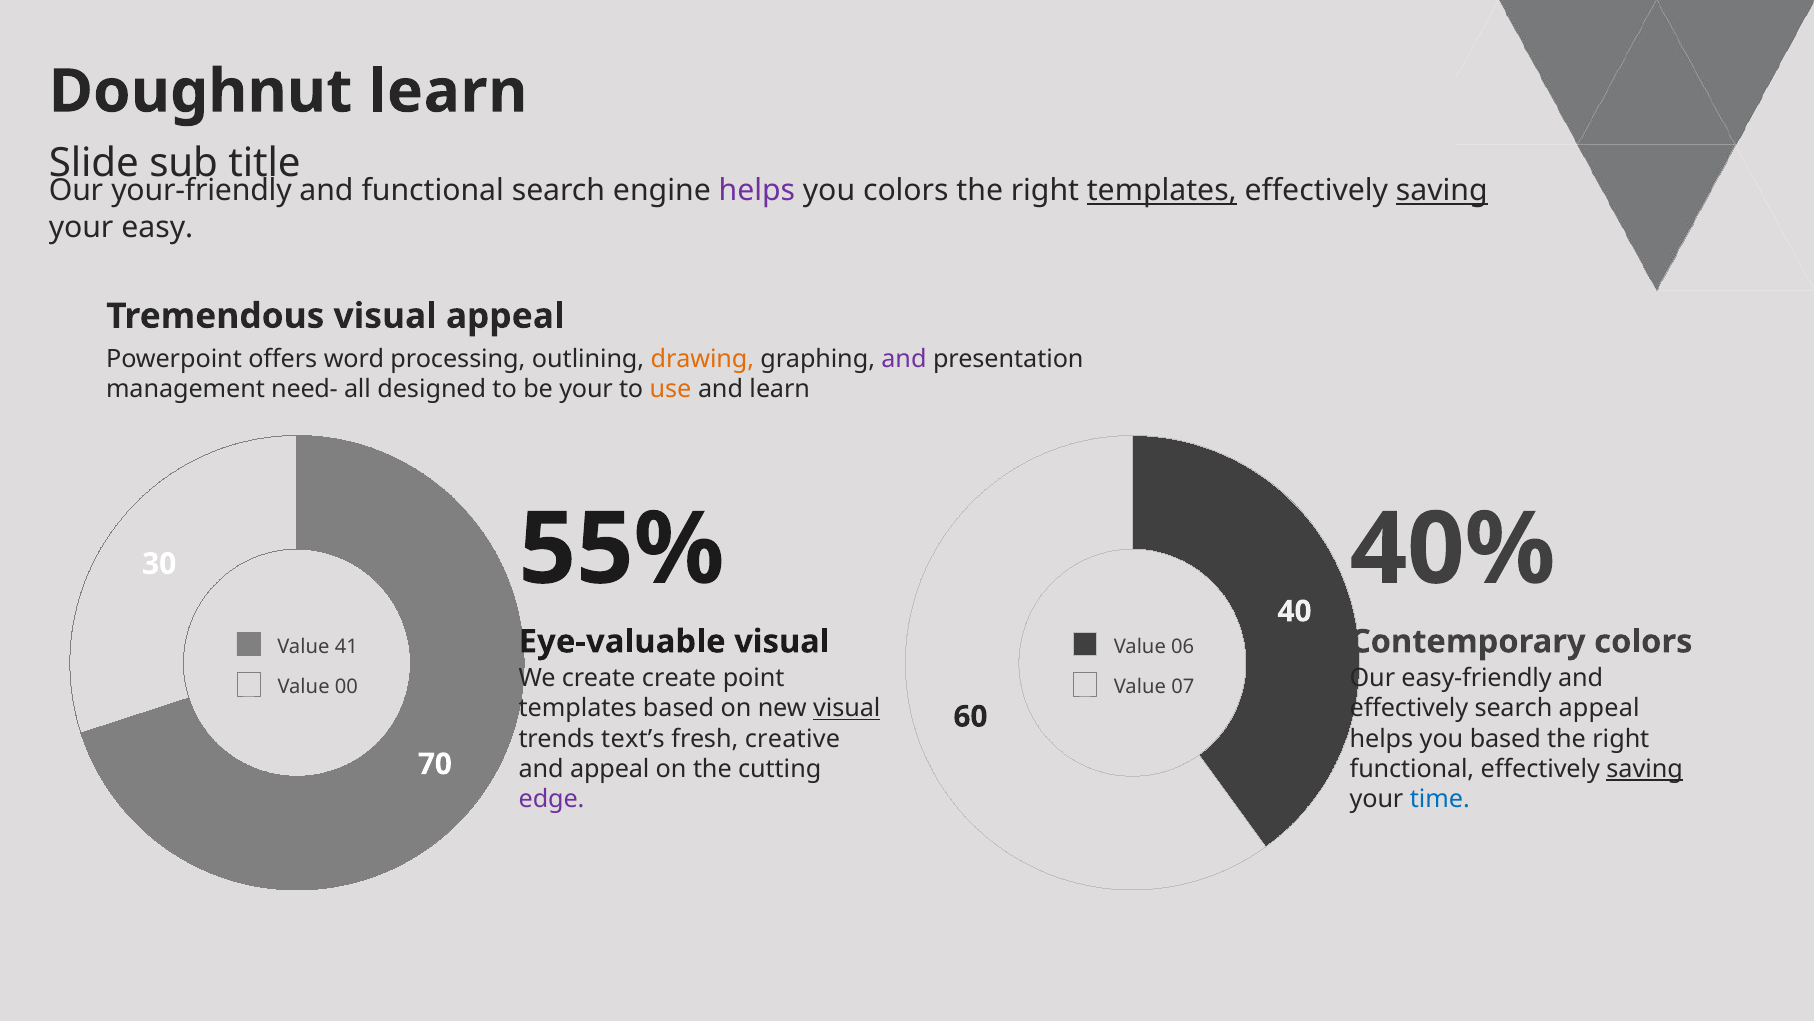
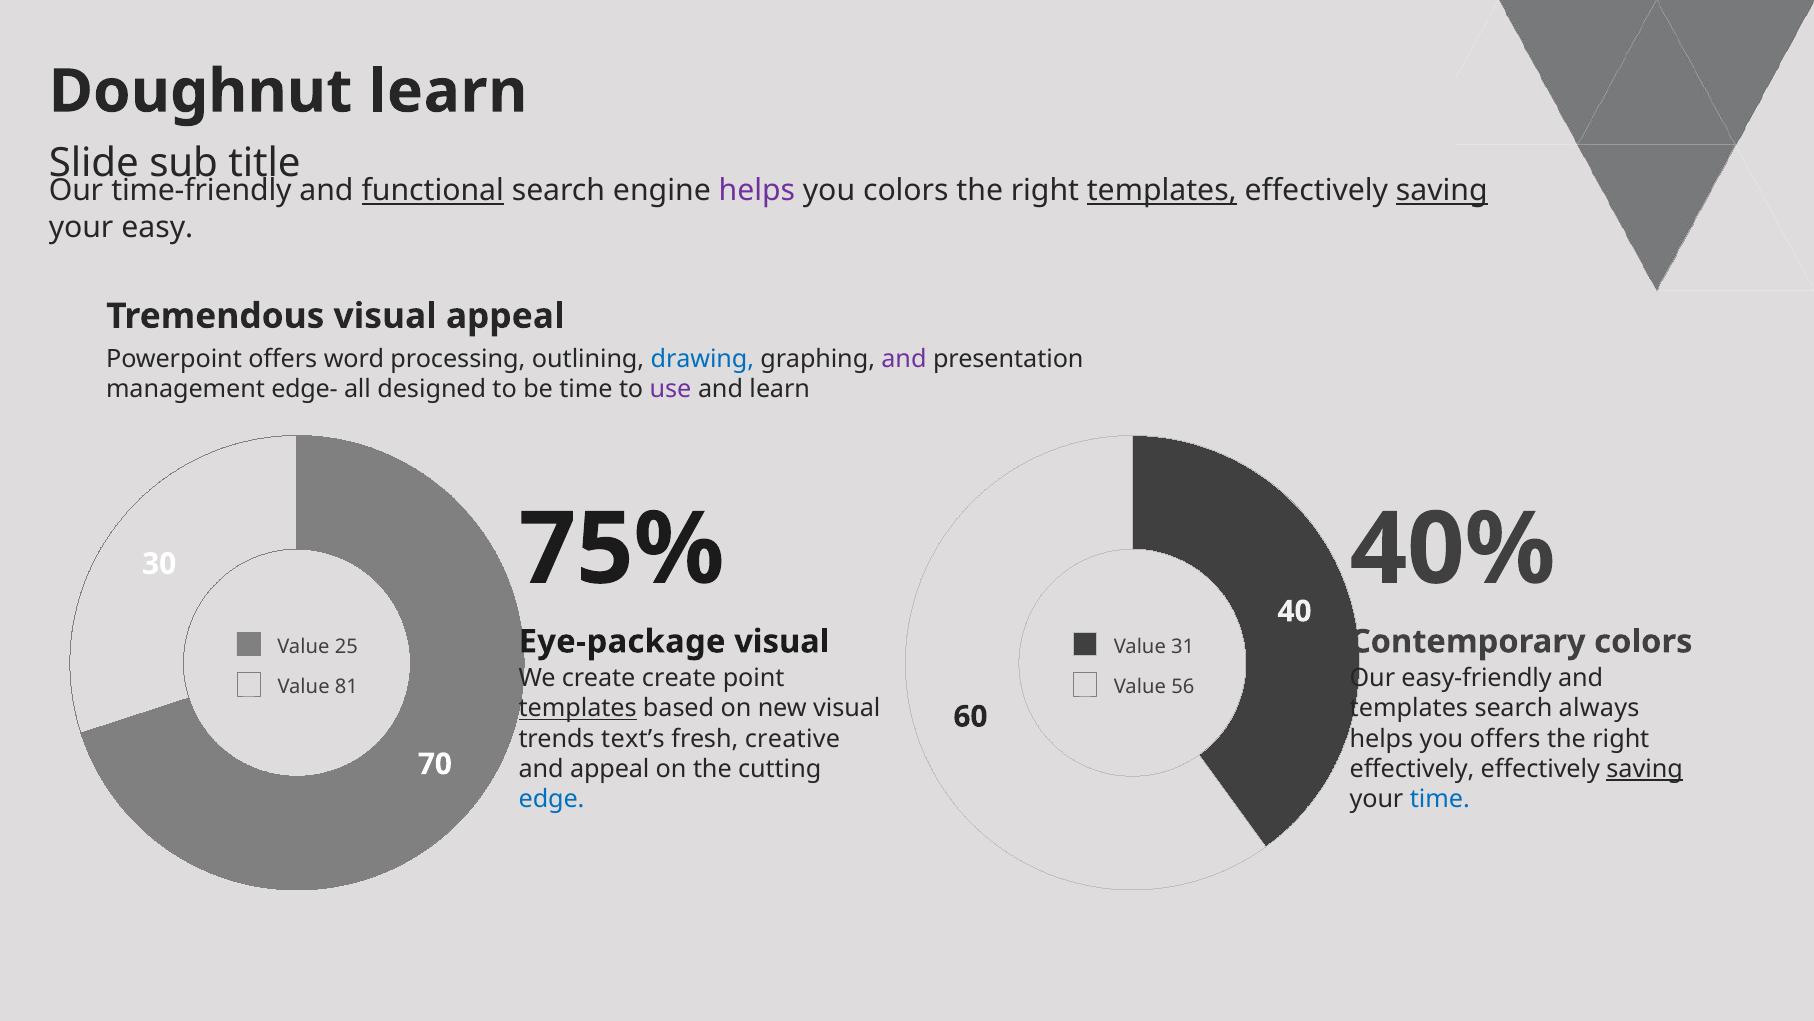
your-friendly: your-friendly -> time-friendly (201, 191)
functional underline: none -> present (433, 191)
drawing colour: orange -> blue (702, 359)
need-: need- -> edge- (305, 389)
be your: your -> time (586, 389)
use colour: orange -> purple (671, 389)
55%: 55% -> 75% (622, 549)
Eye-valuable: Eye-valuable -> Eye-package (622, 641)
41: 41 -> 25 (346, 646)
06: 06 -> 31 (1183, 646)
00: 00 -> 81 (346, 687)
07: 07 -> 56 (1183, 687)
templates underline: none -> present (578, 708)
visual underline: present -> none (847, 708)
effectively: effectively -> templates (1409, 708)
search appeal: appeal -> always (1599, 708)
you based: based -> offers (1505, 738)
functional: functional -> effectively (1412, 769)
edge colour: purple -> blue (552, 799)
